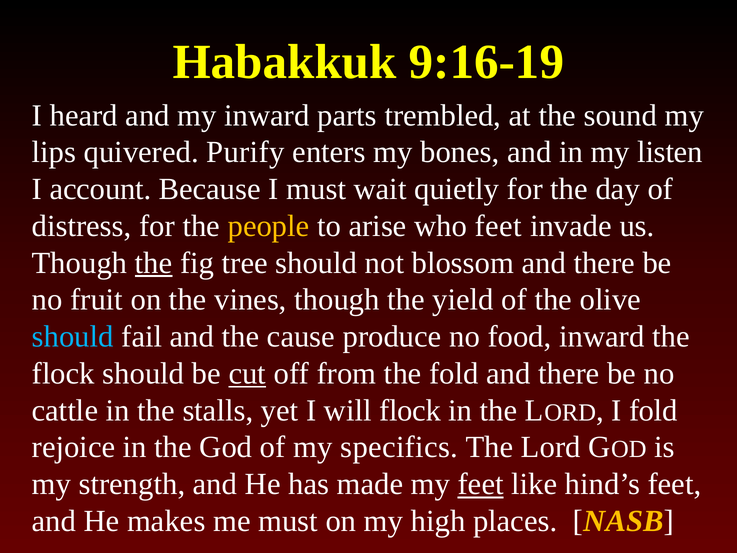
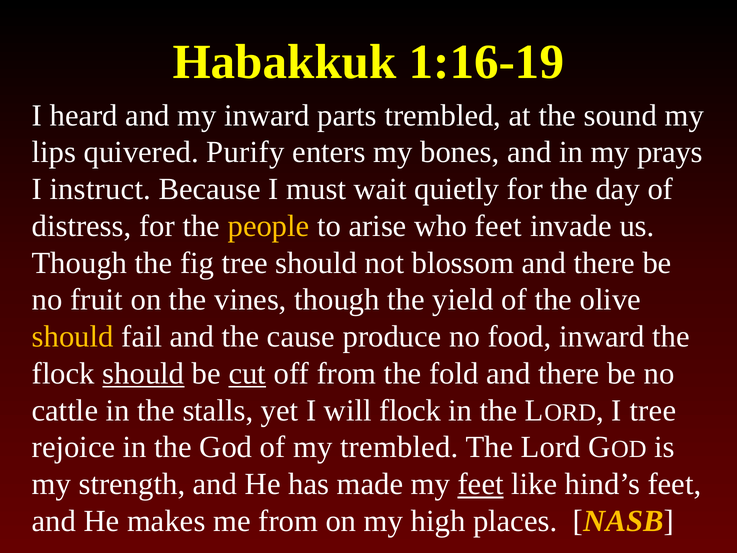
9:16-19: 9:16-19 -> 1:16-19 (486, 62)
listen: listen -> prays (670, 152)
account: account -> instruct (100, 189)
the underline: present -> none (154, 263)
should colour: light blue -> yellow (73, 337)
should underline: none -> present (143, 373)
I fold: fold -> tree (653, 410)
my specifics: specifics -> trembled (399, 447)
me must: must -> from (288, 521)
